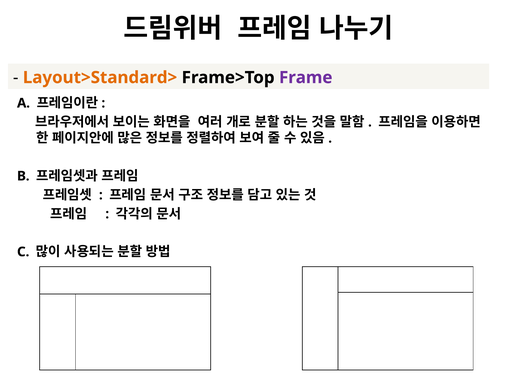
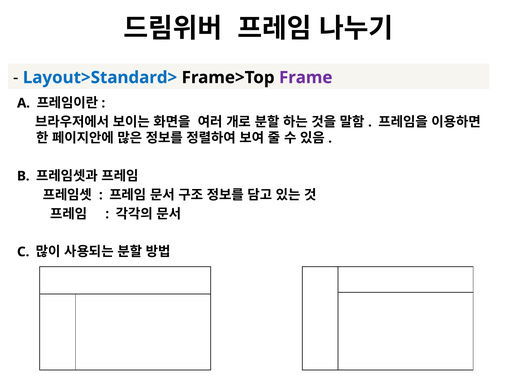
Layout>Standard> colour: orange -> blue (100, 77)
